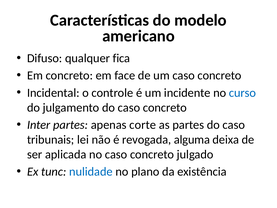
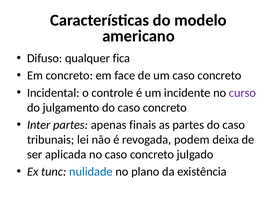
curso colour: blue -> purple (242, 93)
corte: corte -> finais (143, 125)
alguma: alguma -> podem (192, 139)
